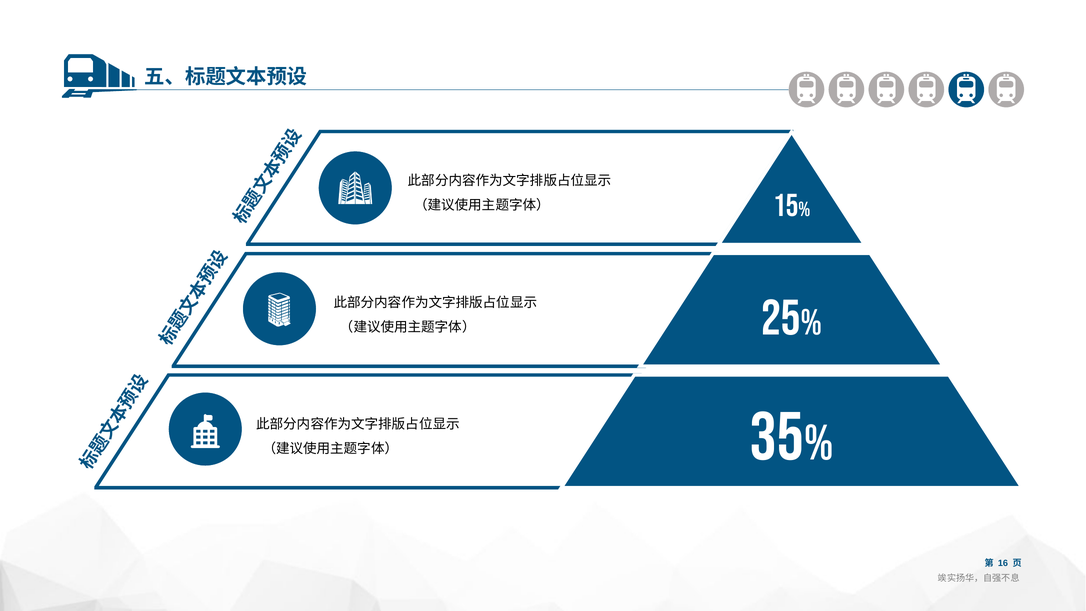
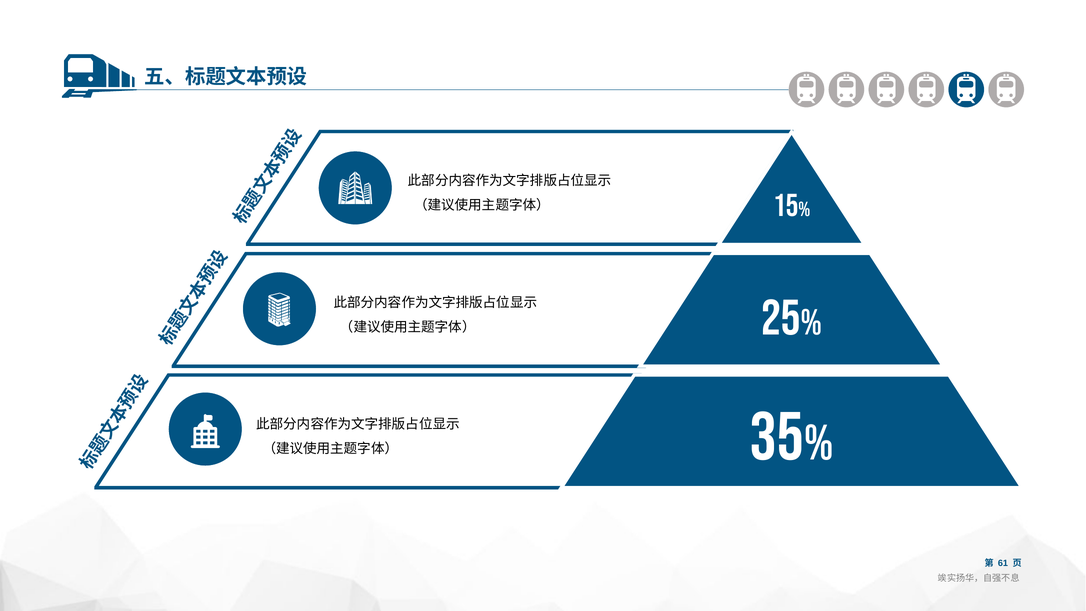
16: 16 -> 61 (1003, 563)
